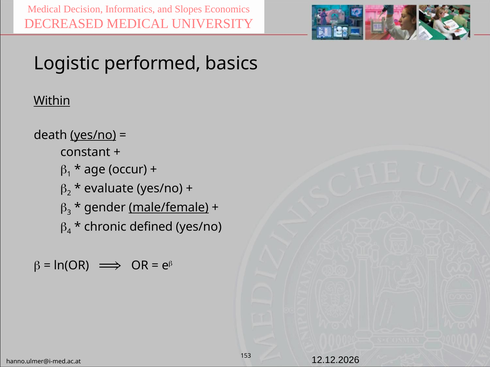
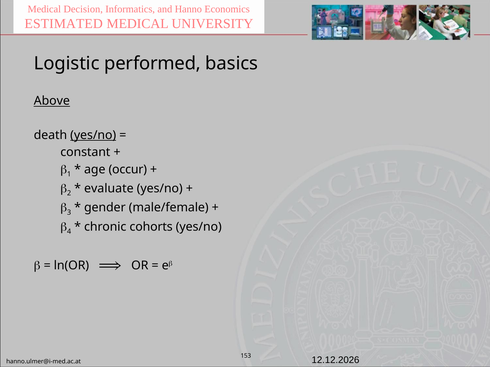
Slopes: Slopes -> Hanno (188, 9)
DECREASED: DECREASED -> ESTIMATED (64, 24)
Within: Within -> Above (52, 101)
male/female underline: present -> none (169, 208)
defined: defined -> cohorts (151, 227)
